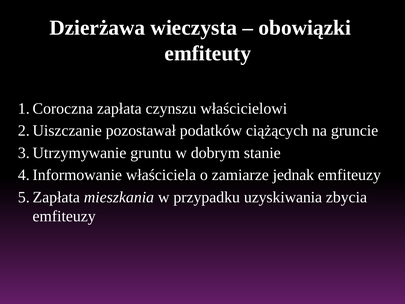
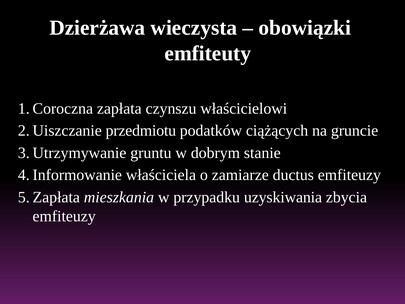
pozostawał: pozostawał -> przedmiotu (141, 131)
jednak: jednak -> ductus (293, 175)
